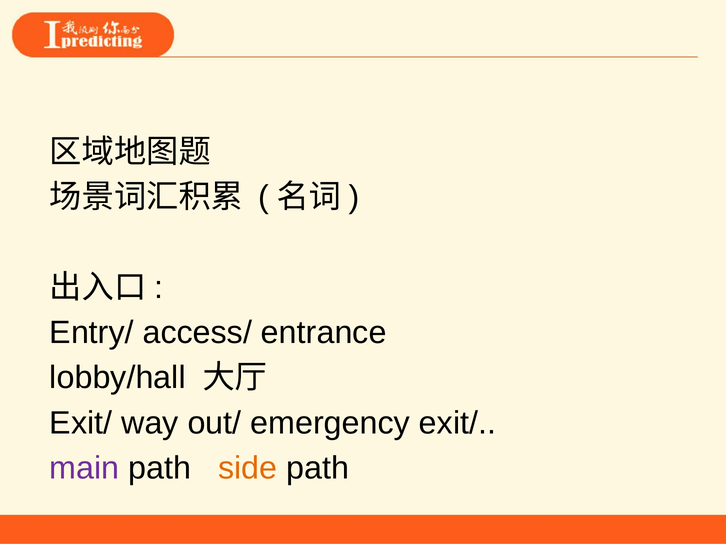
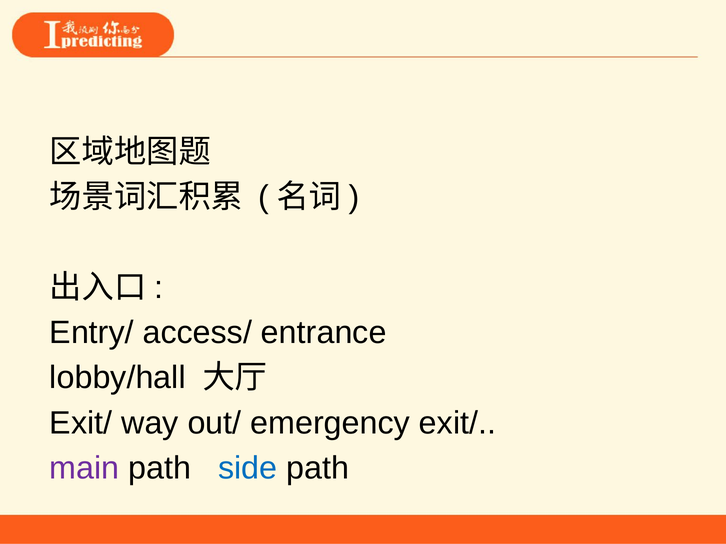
side colour: orange -> blue (248, 469)
